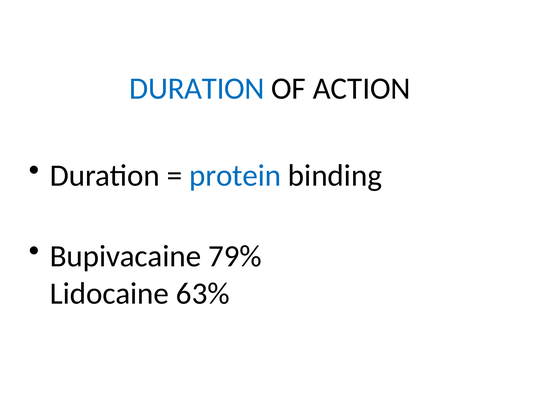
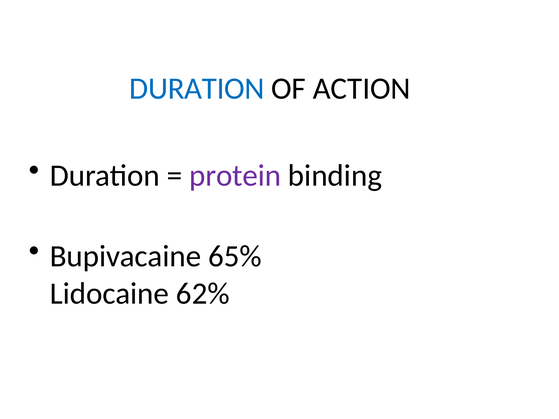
protein colour: blue -> purple (235, 176)
79%: 79% -> 65% (235, 256)
63%: 63% -> 62% (203, 294)
